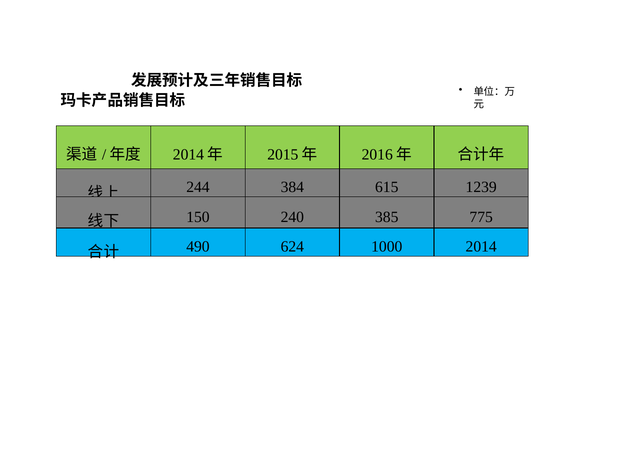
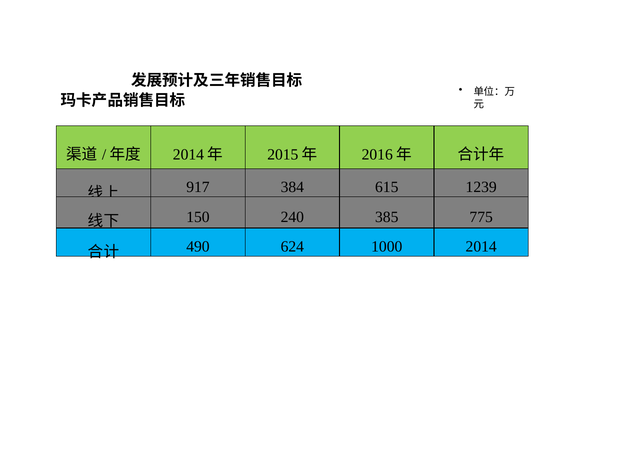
244: 244 -> 917 (198, 187)
